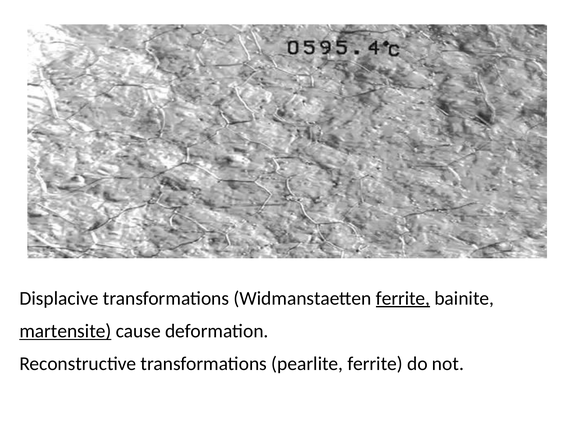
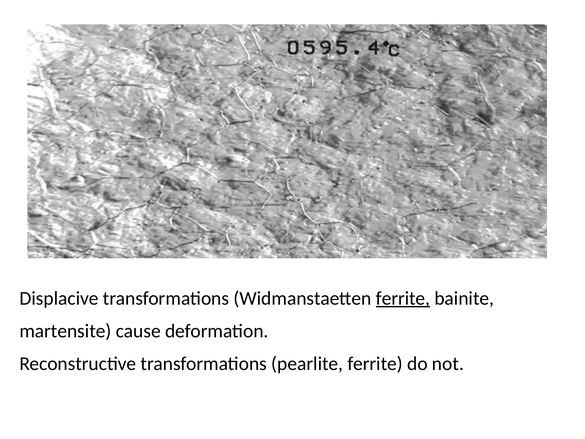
martensite underline: present -> none (65, 331)
